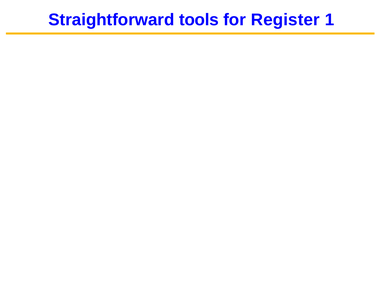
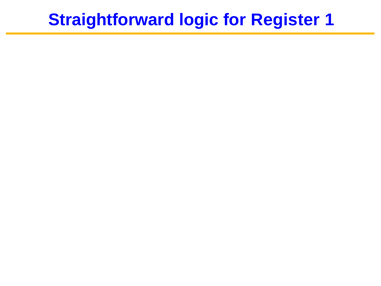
tools: tools -> logic (199, 20)
